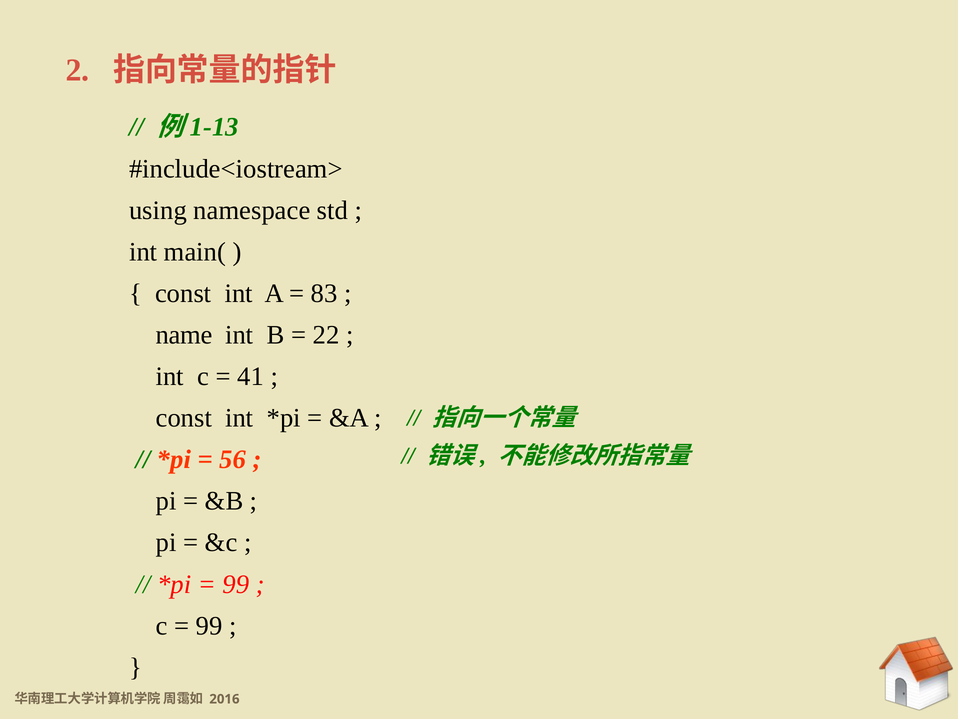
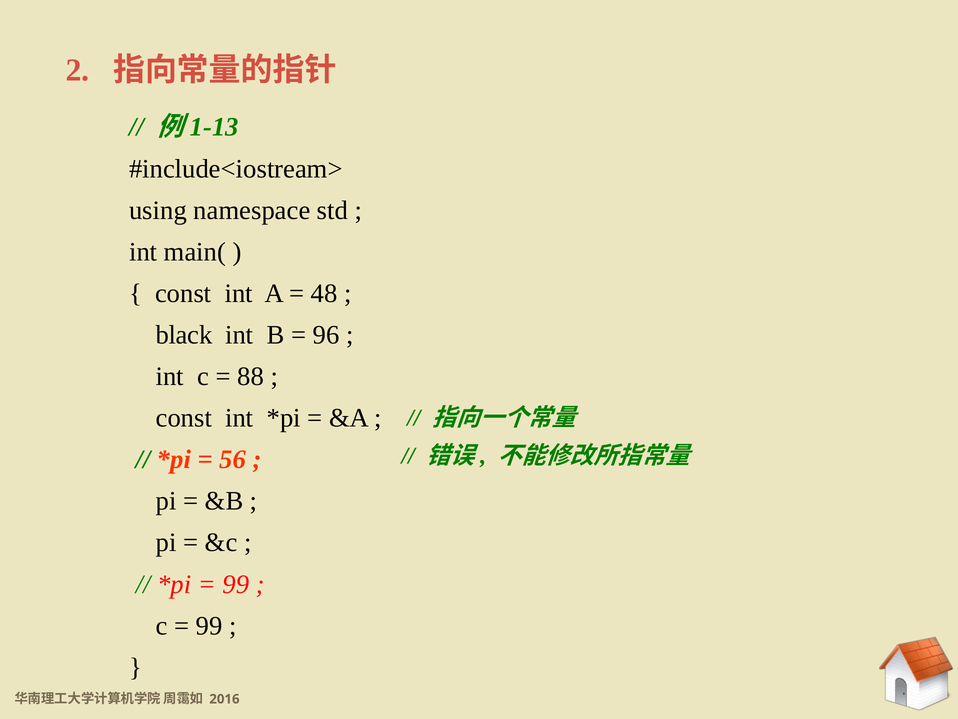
83: 83 -> 48 (324, 293)
name: name -> black (184, 335)
22: 22 -> 96 (326, 335)
41: 41 -> 88 (251, 376)
